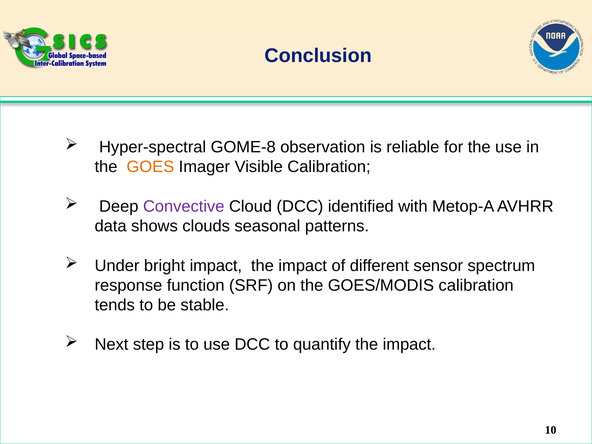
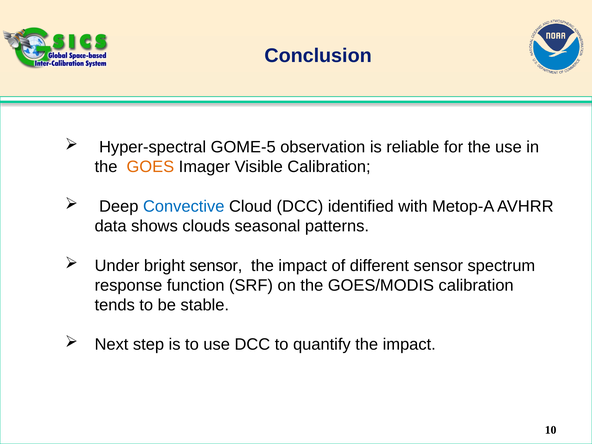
GOME-8: GOME-8 -> GOME-5 (243, 147)
Convective colour: purple -> blue (184, 206)
bright impact: impact -> sensor (216, 266)
